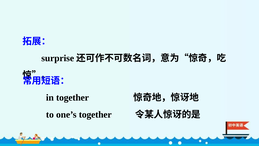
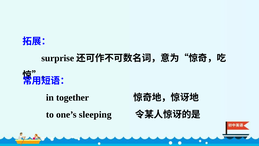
one’s together: together -> sleeping (95, 114)
